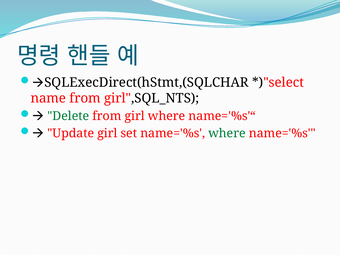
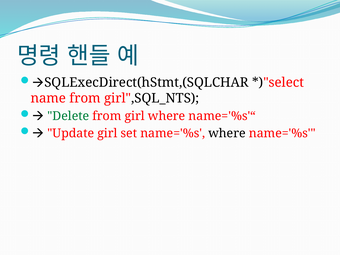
where colour: green -> black (227, 133)
